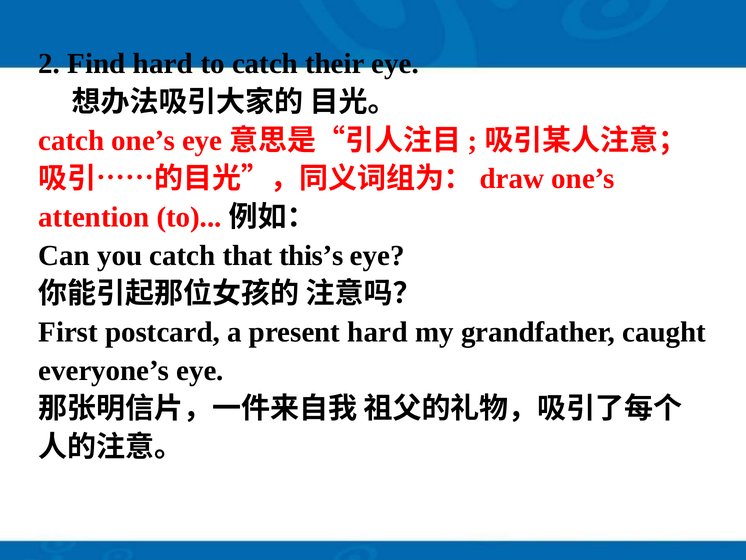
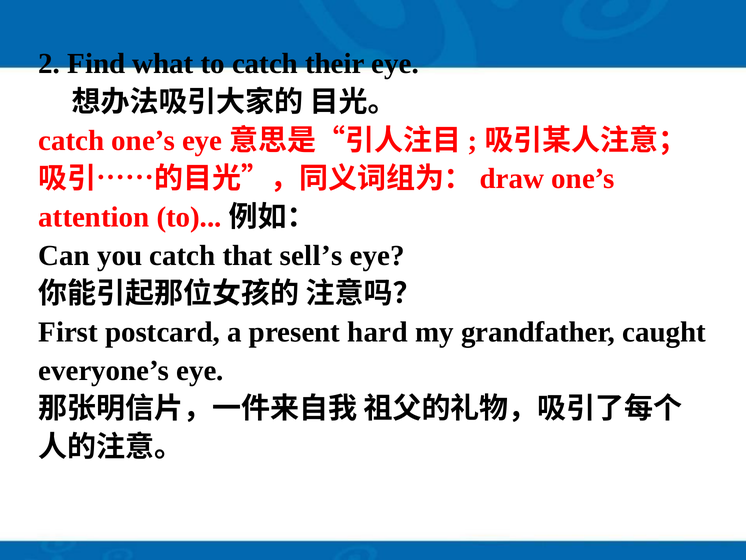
Find hard: hard -> what (163, 64)
this’s: this’s -> sell’s (311, 255)
